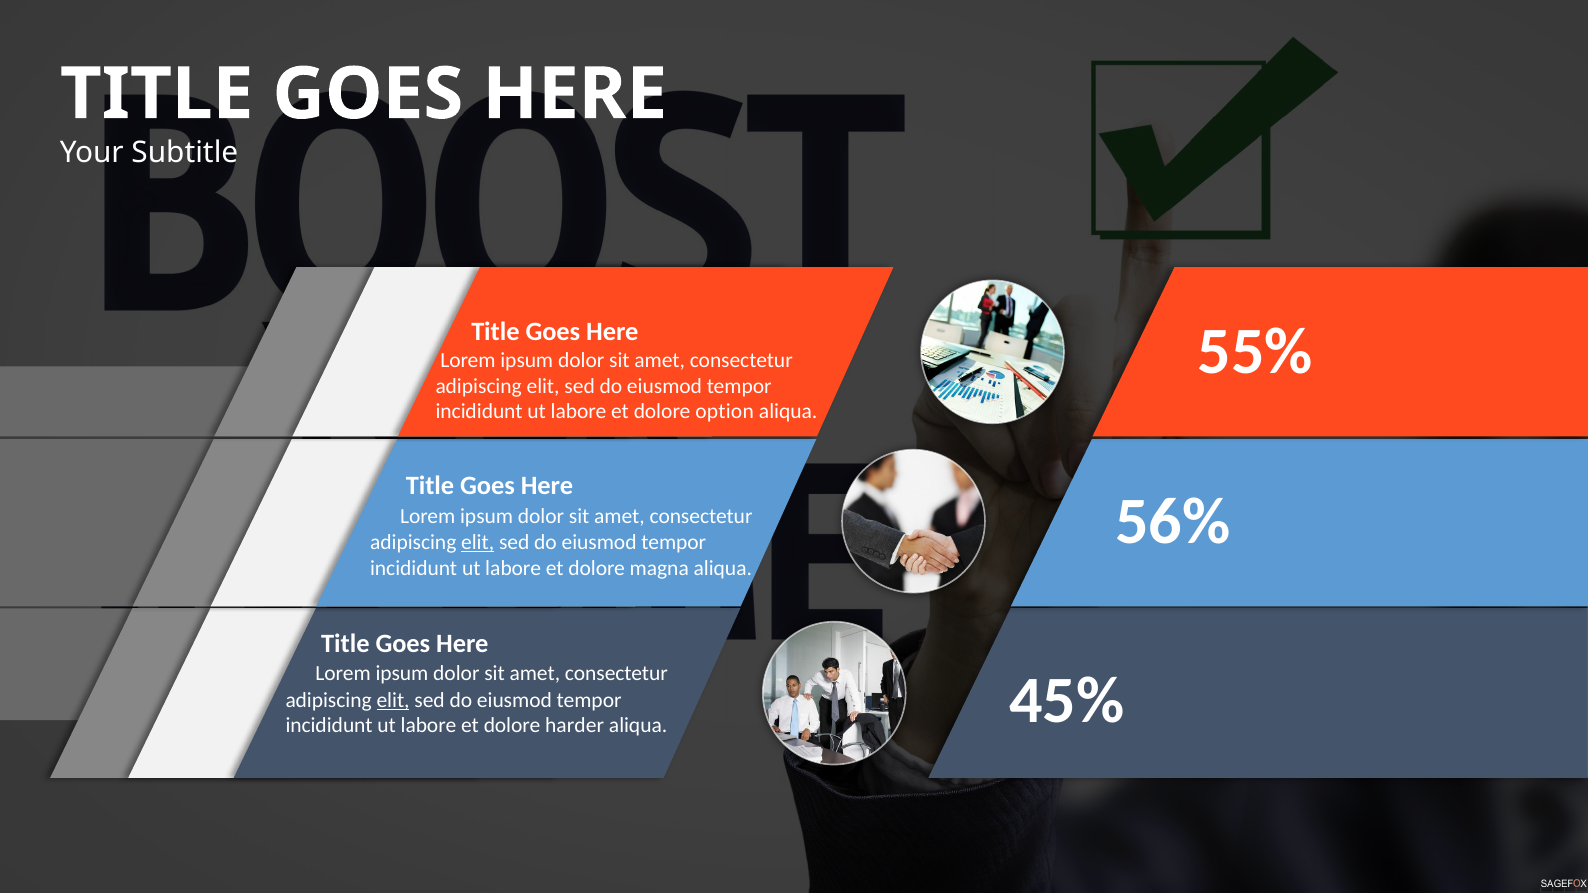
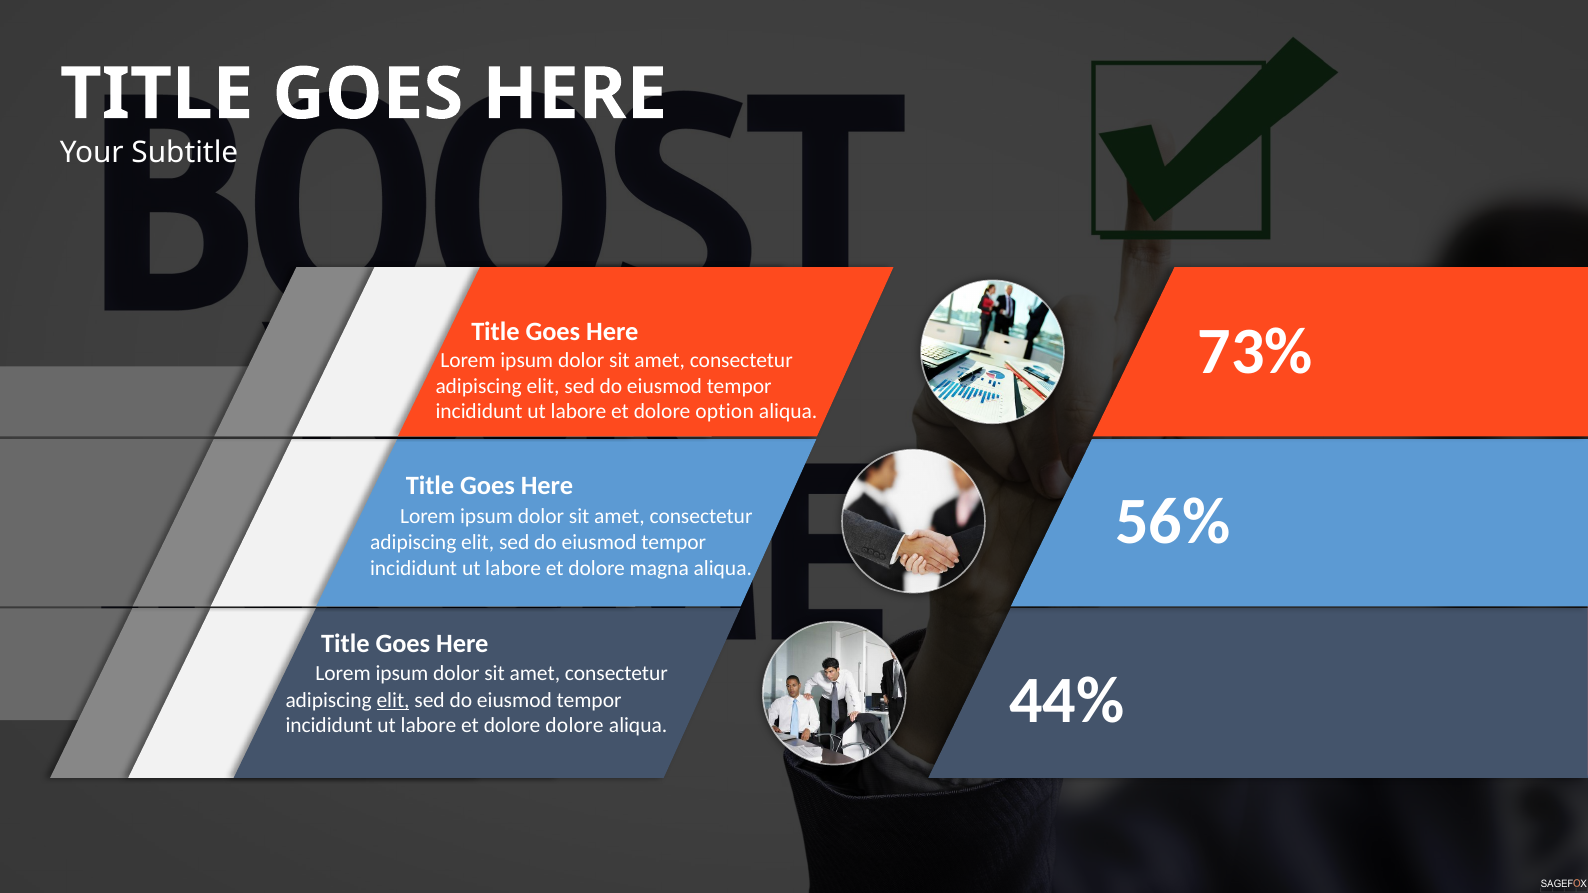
55%: 55% -> 73% (1255, 351)
elit underline: present -> none (478, 543)
45%: 45% -> 44% (1067, 700)
dolore harder: harder -> dolore (575, 726)
